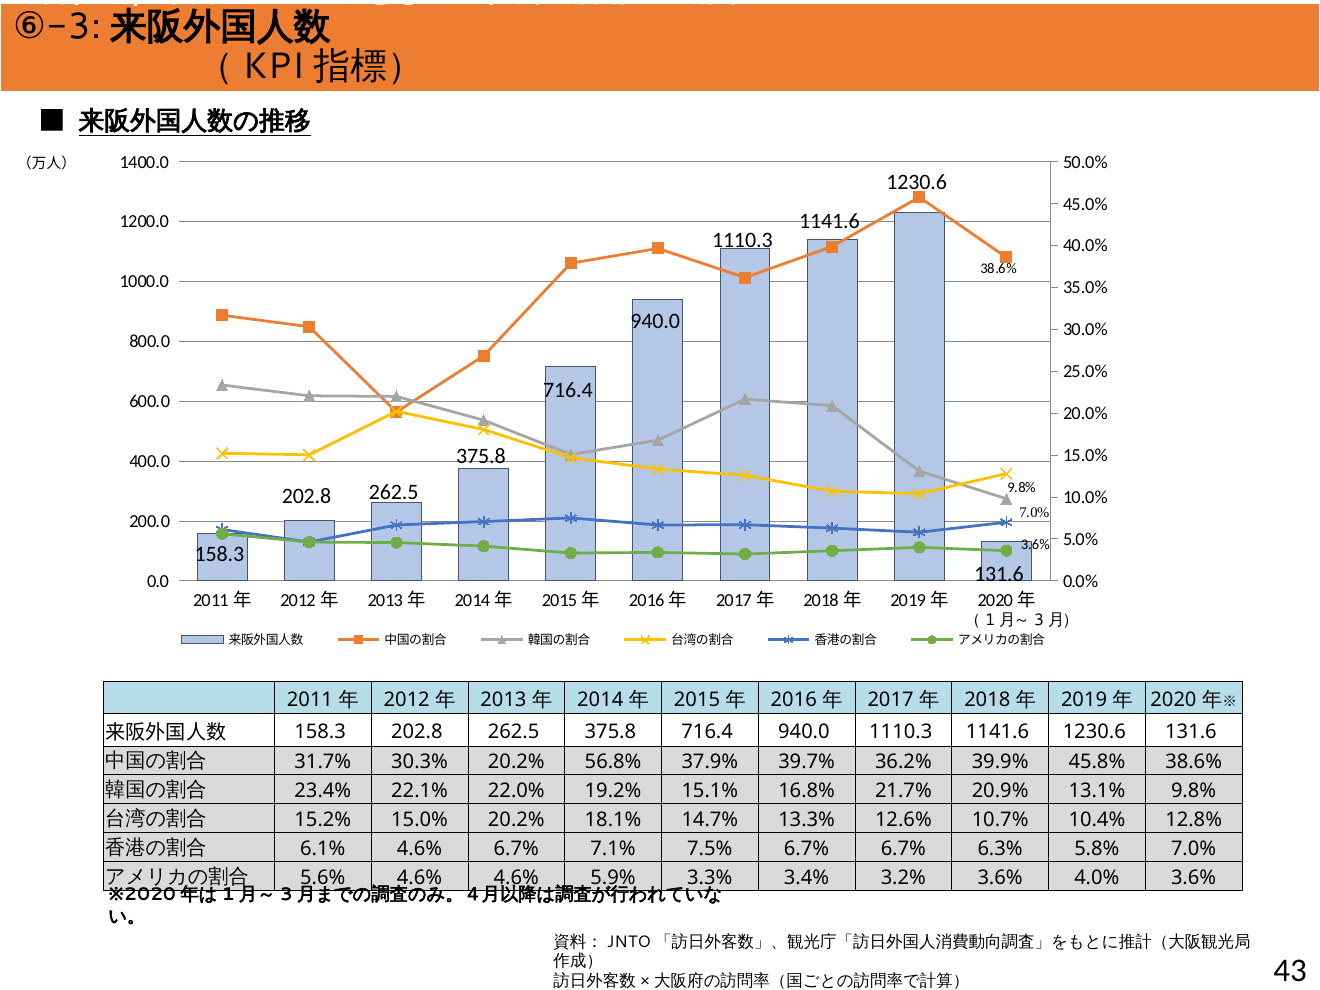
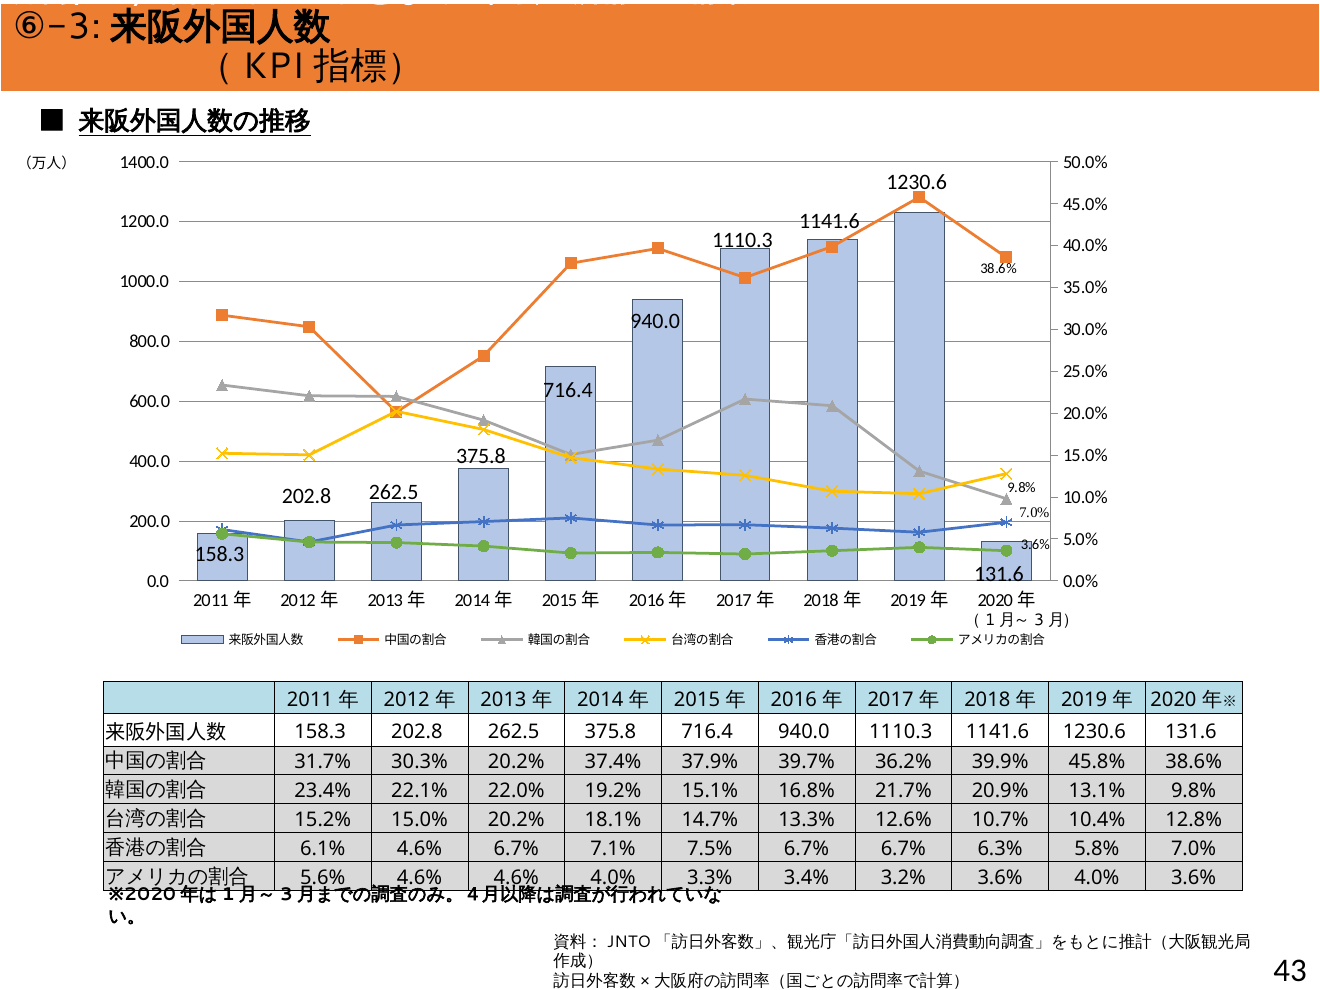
56.8%: 56.8% -> 37.4% (613, 762)
4.6% 5.9%: 5.9% -> 4.0% (613, 878)
